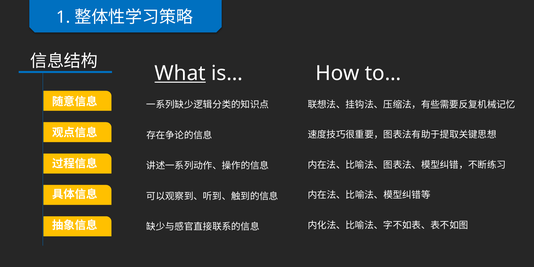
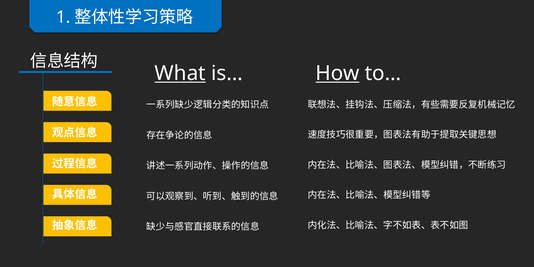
How underline: none -> present (337, 73)
